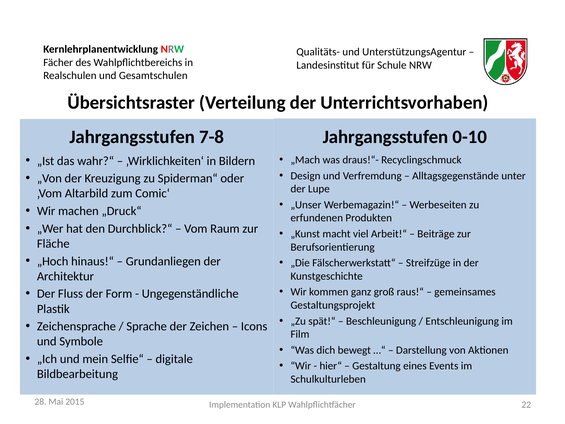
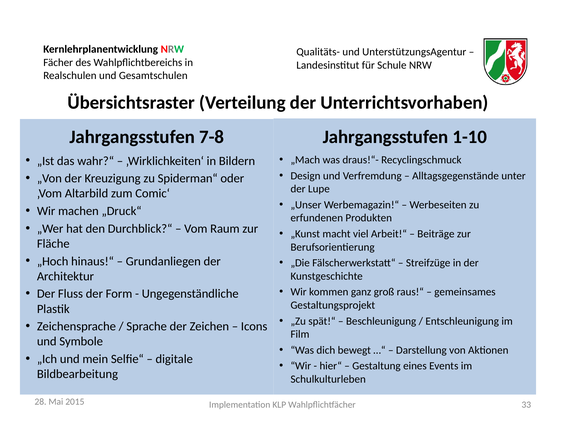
0-10: 0-10 -> 1-10 (470, 137)
22: 22 -> 33 (526, 405)
